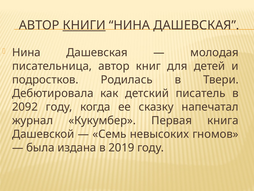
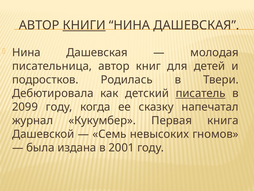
писатель underline: none -> present (201, 93)
2092: 2092 -> 2099 (25, 107)
2019: 2019 -> 2001 (121, 147)
